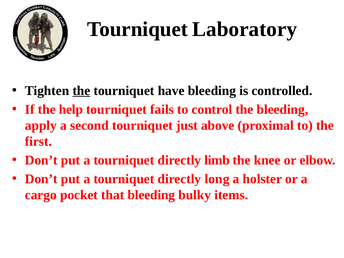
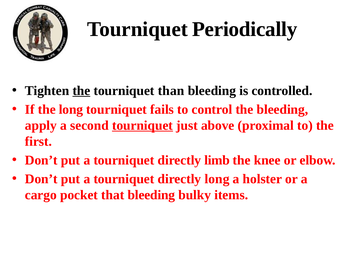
Laboratory: Laboratory -> Periodically (245, 29)
have: have -> than (171, 91)
the help: help -> long (71, 109)
tourniquet underline: none -> present (142, 125)
